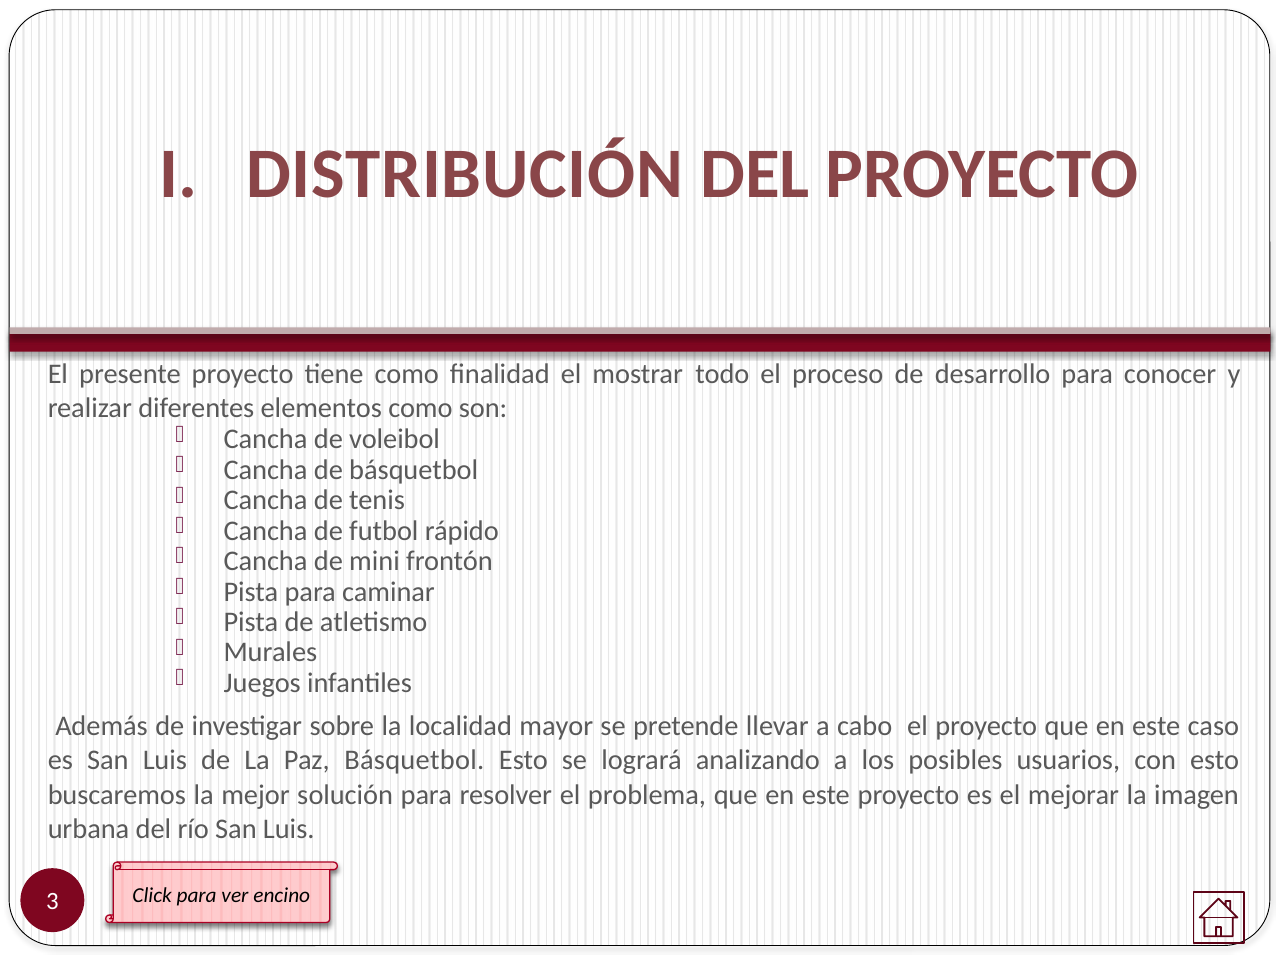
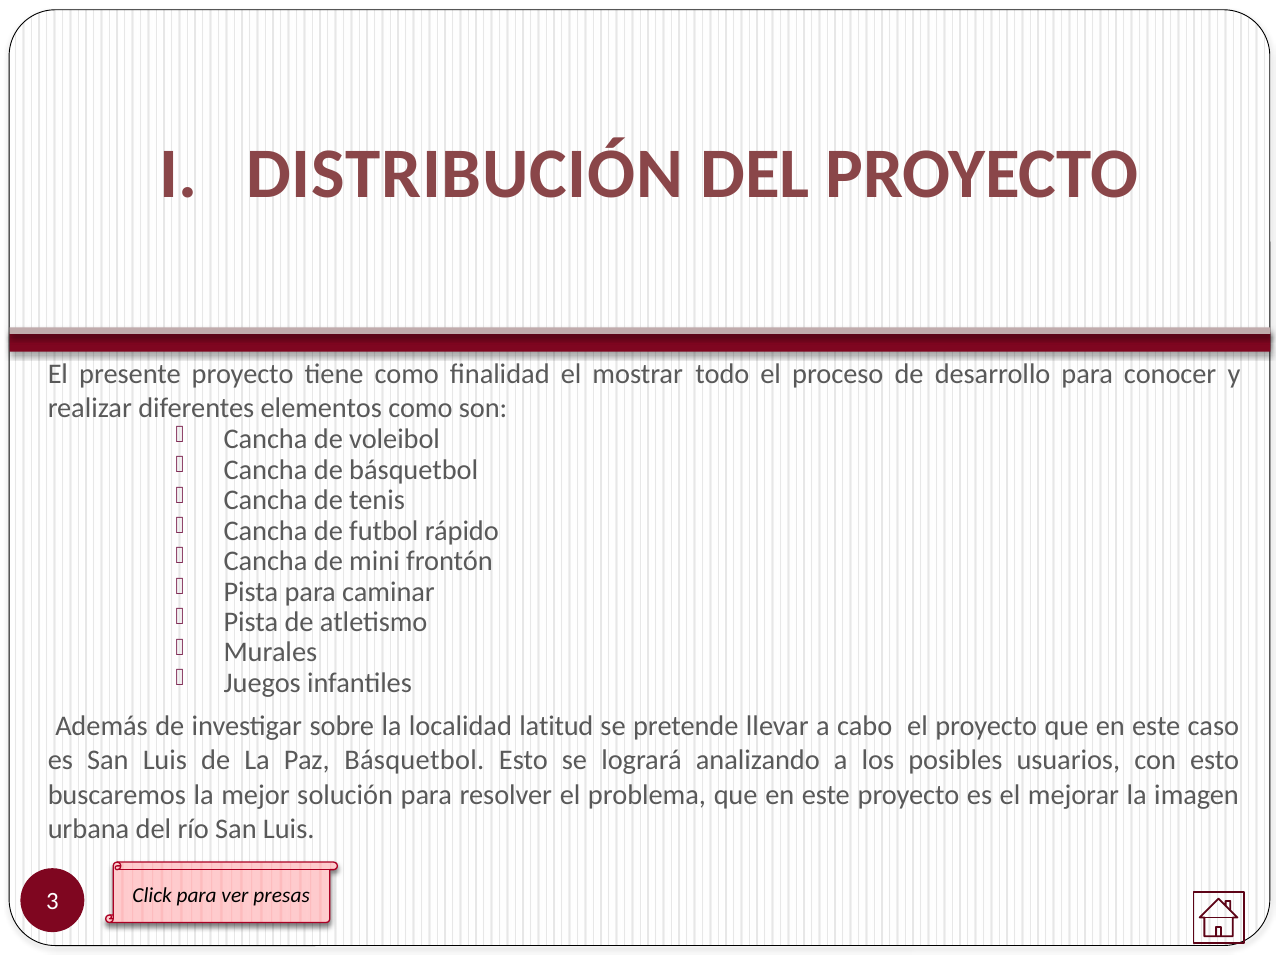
mayor: mayor -> latitud (556, 727)
encino: encino -> presas (282, 896)
